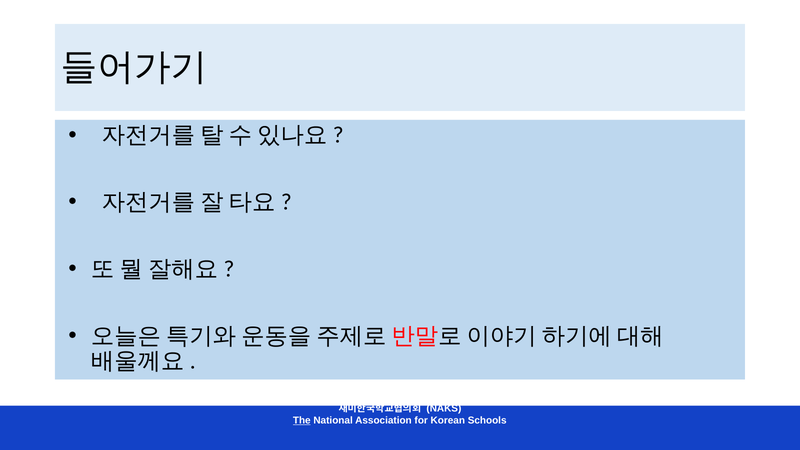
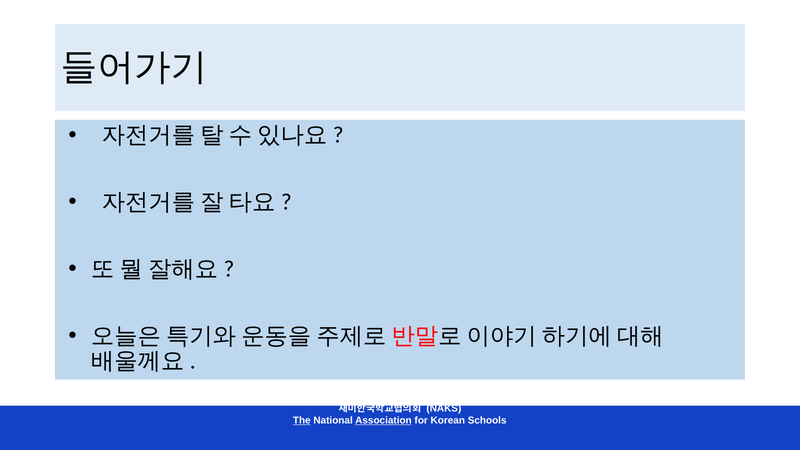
Association underline: none -> present (383, 421)
